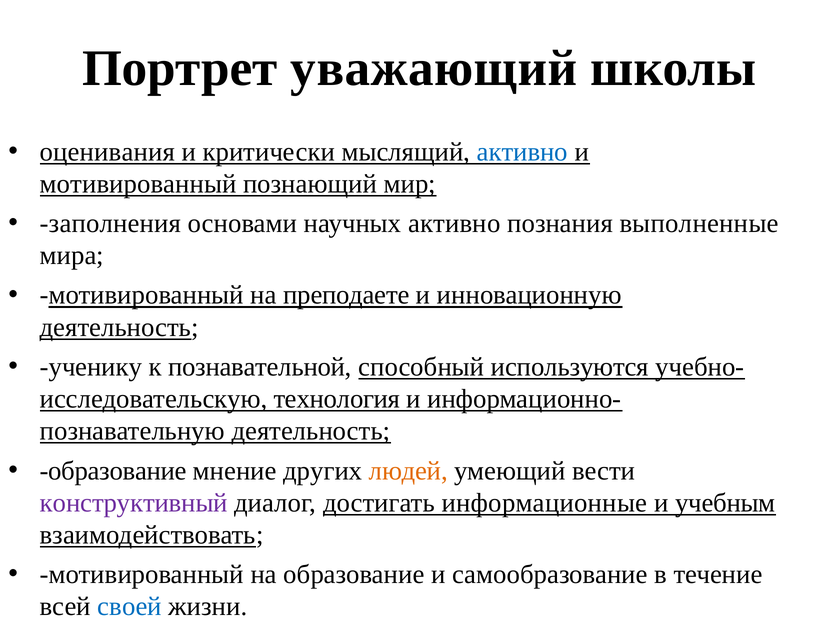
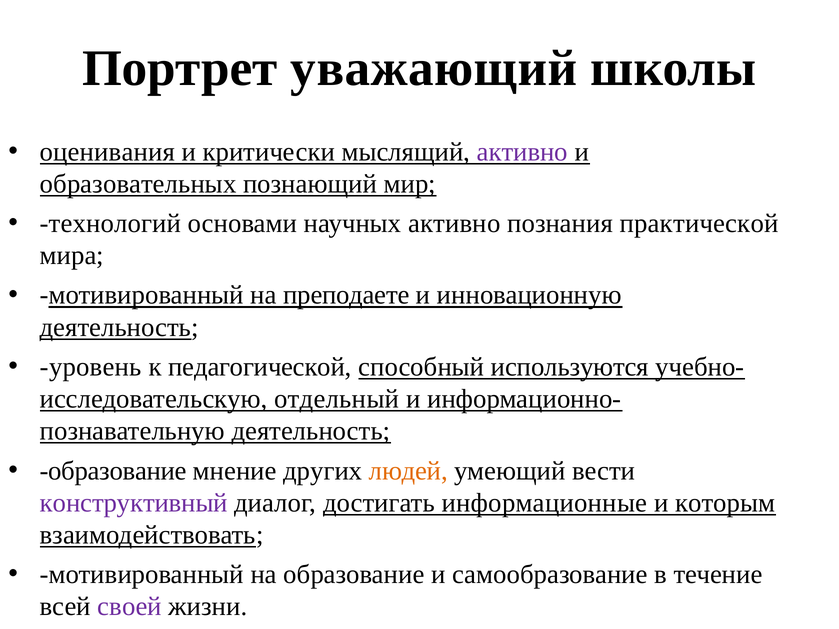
активно colour: blue -> purple (522, 152)
мотивированный: мотивированный -> образовательных (138, 184)
заполнения: заполнения -> технологий (111, 224)
выполненные: выполненные -> практической (699, 224)
ученику: ученику -> уровень (91, 367)
познавательной: познавательной -> педагогической (260, 367)
технология: технология -> отдельный (337, 399)
учебным: учебным -> которым (725, 503)
своей colour: blue -> purple (130, 607)
